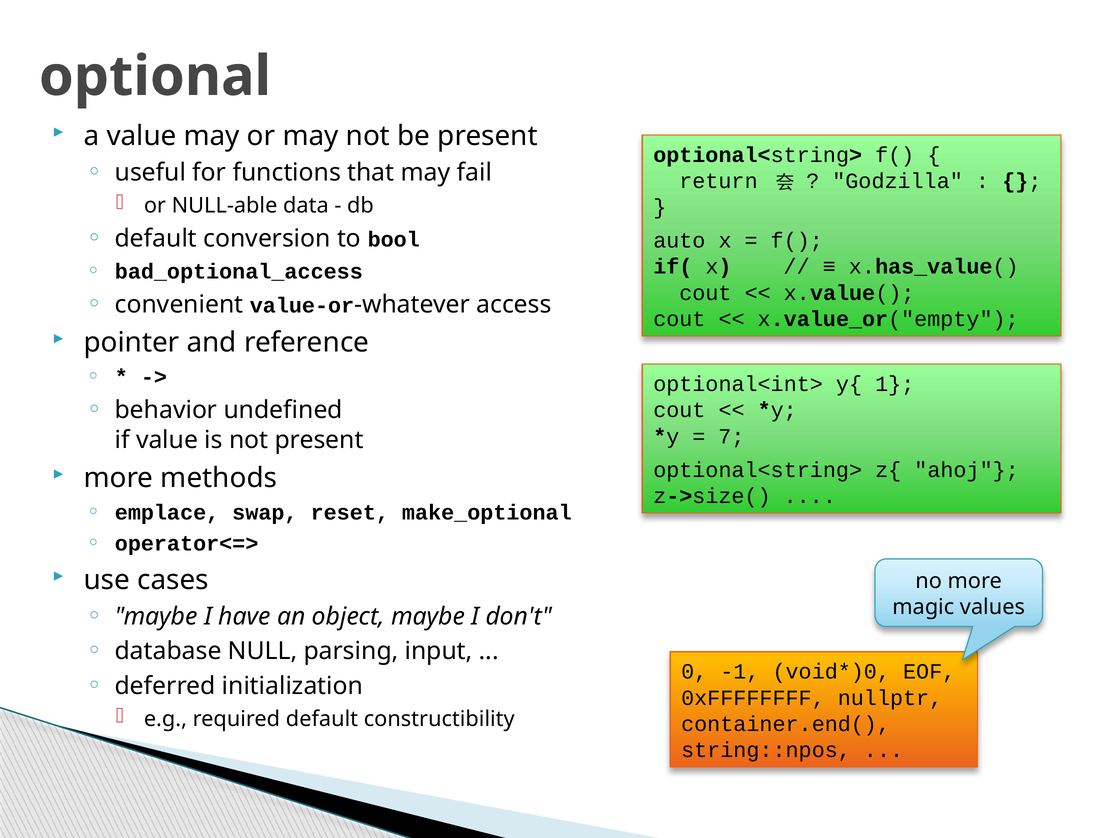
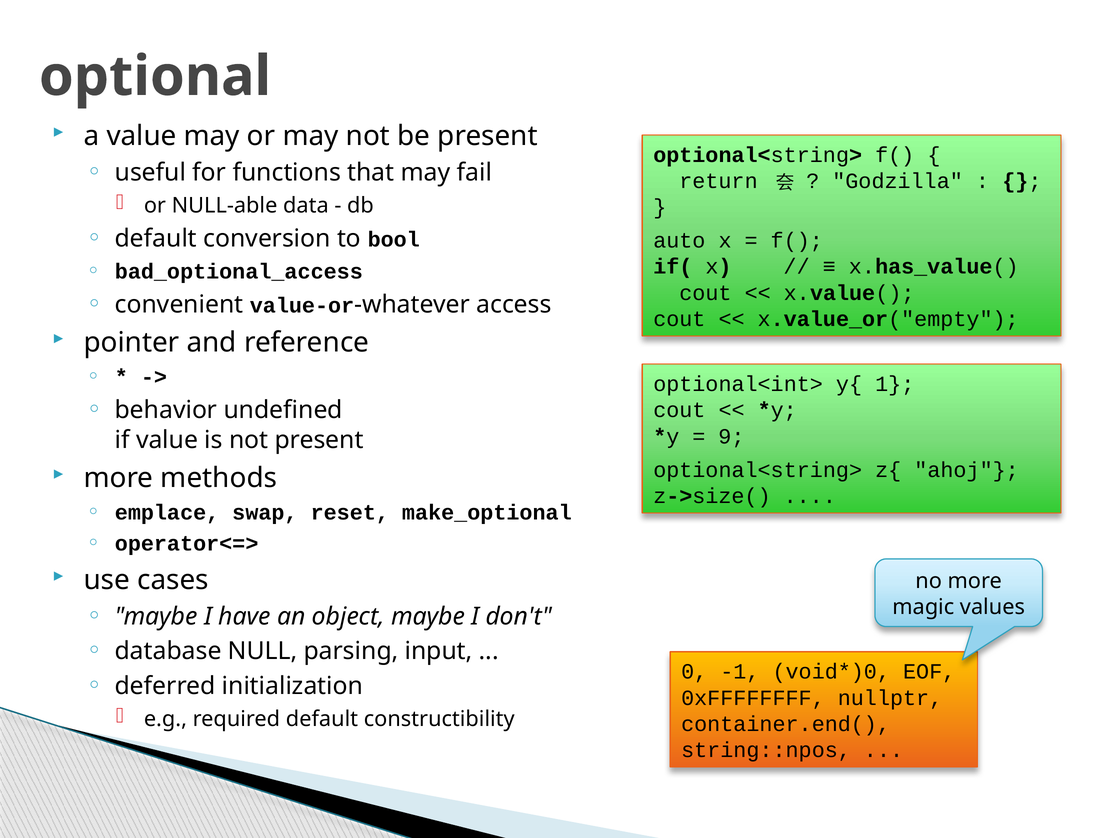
7: 7 -> 9 (731, 436)
